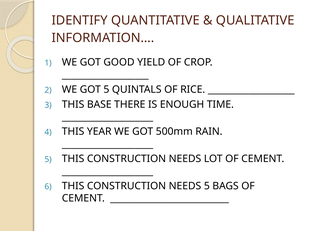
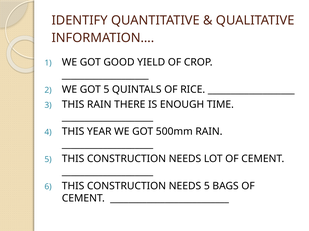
THIS BASE: BASE -> RAIN (99, 105)
